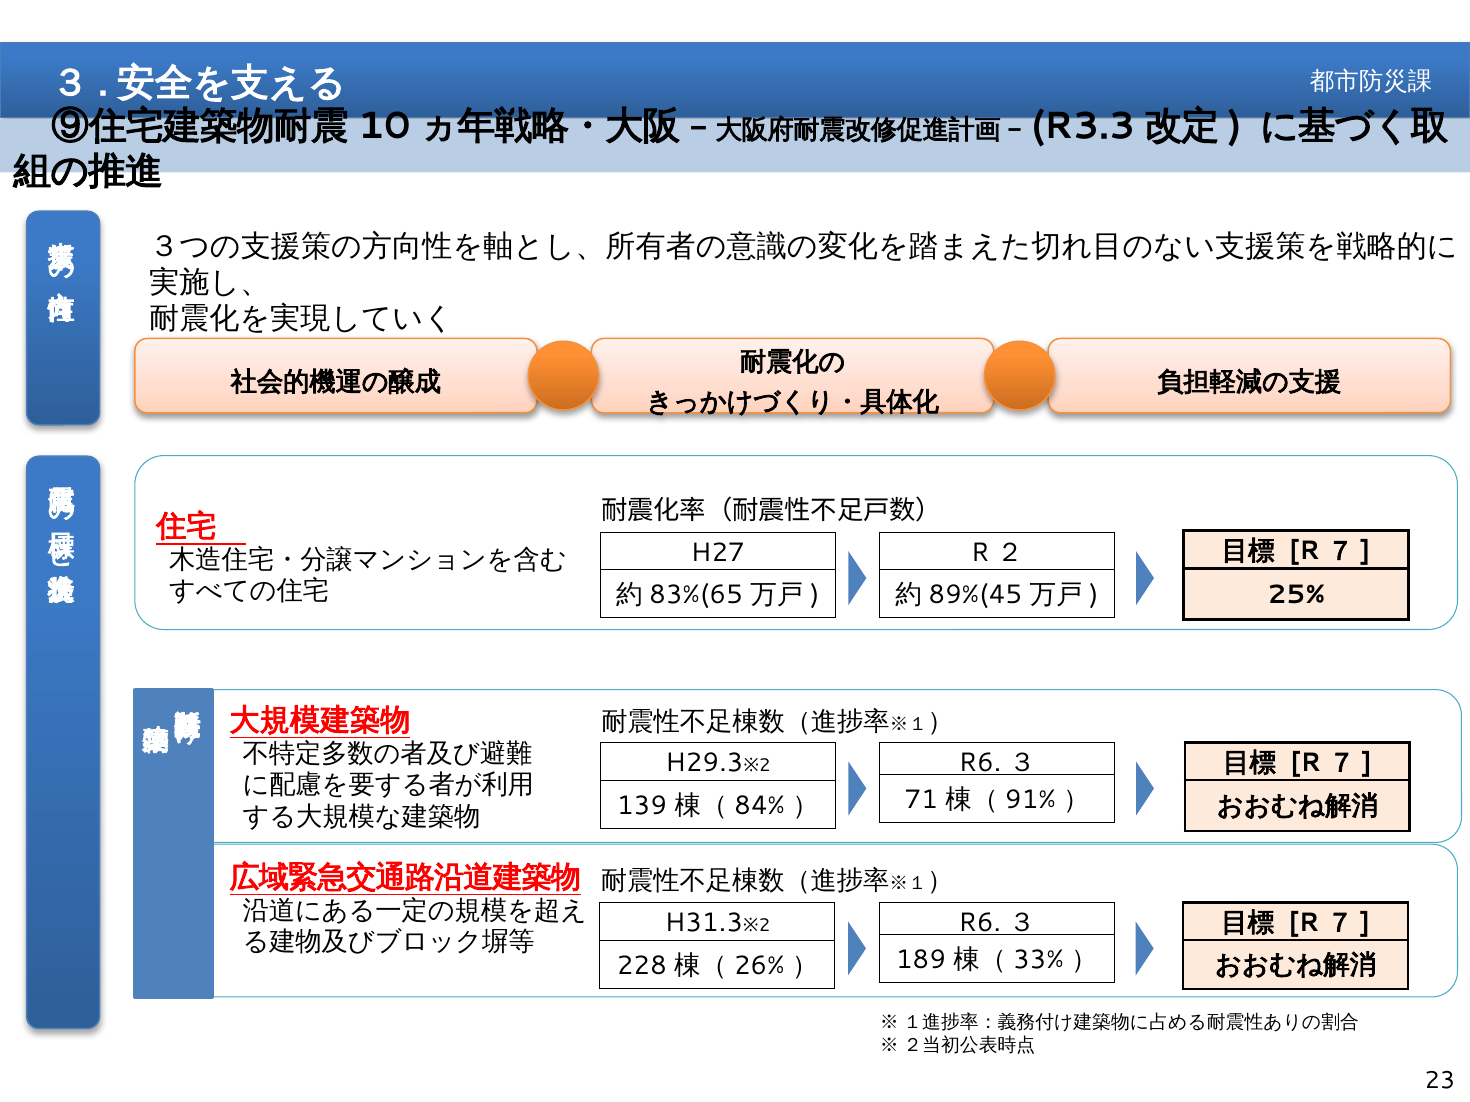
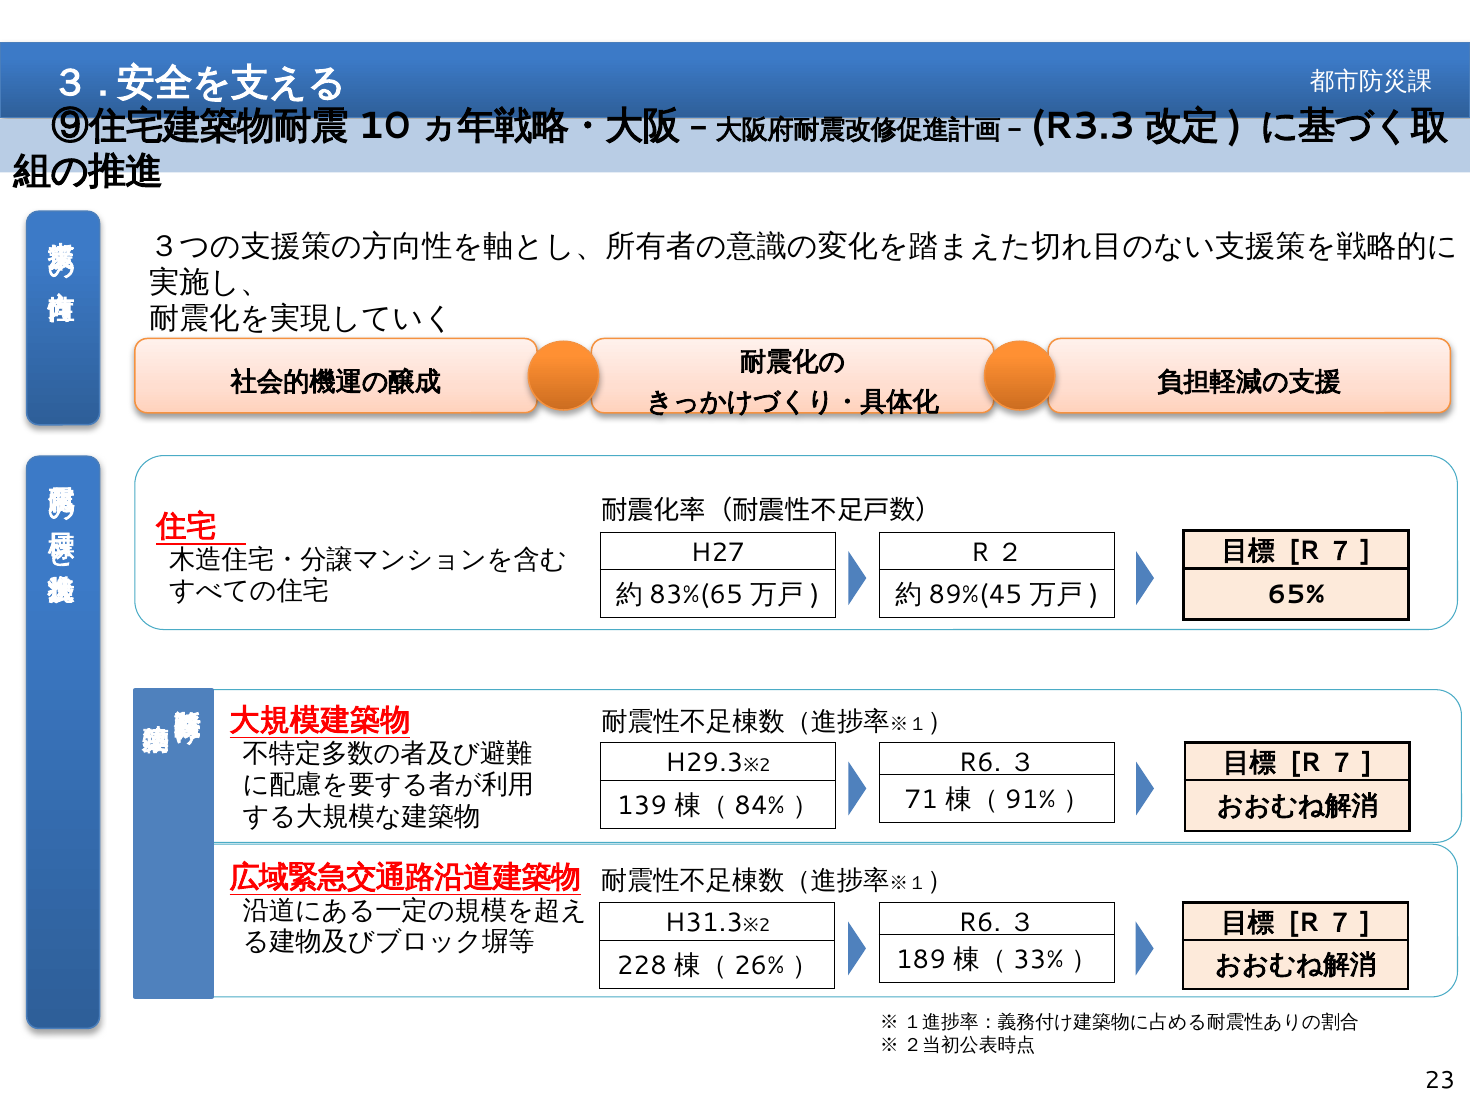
25%: 25% -> 65% (1296, 595)
